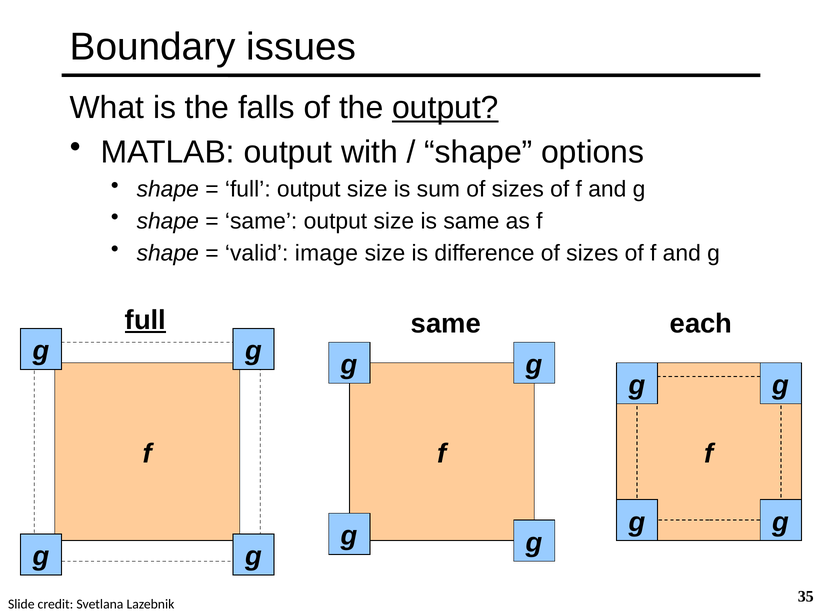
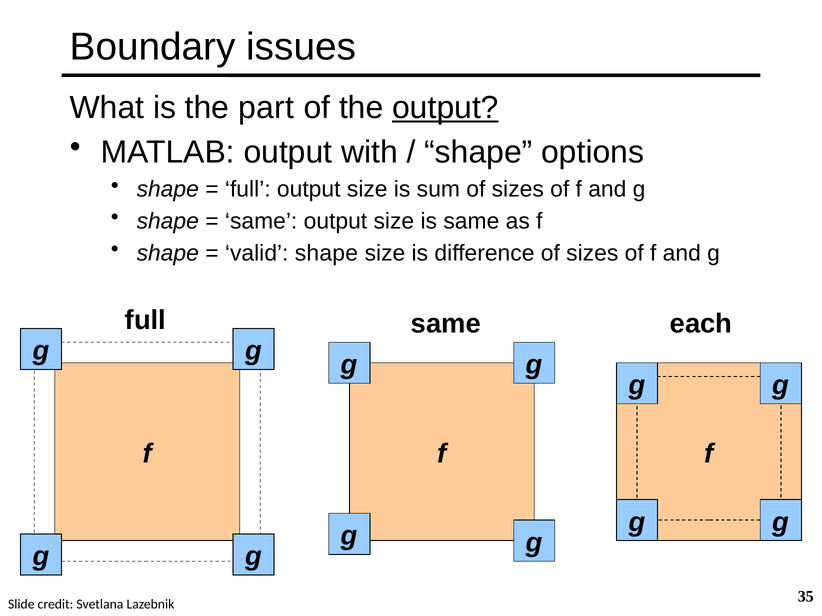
falls: falls -> part (266, 108)
valid image: image -> shape (326, 253)
full underline: present -> none (145, 320)
